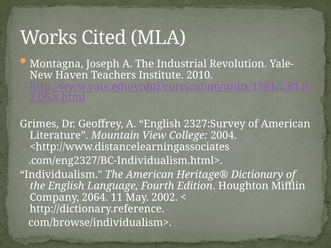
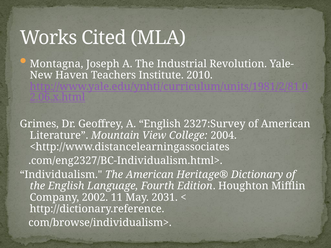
2064: 2064 -> 2002 (95, 198)
2002: 2002 -> 2031 (165, 198)
